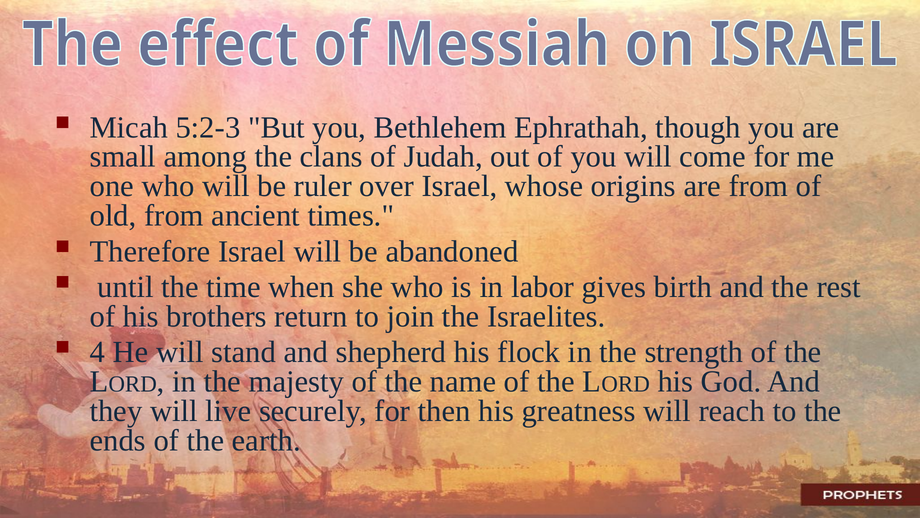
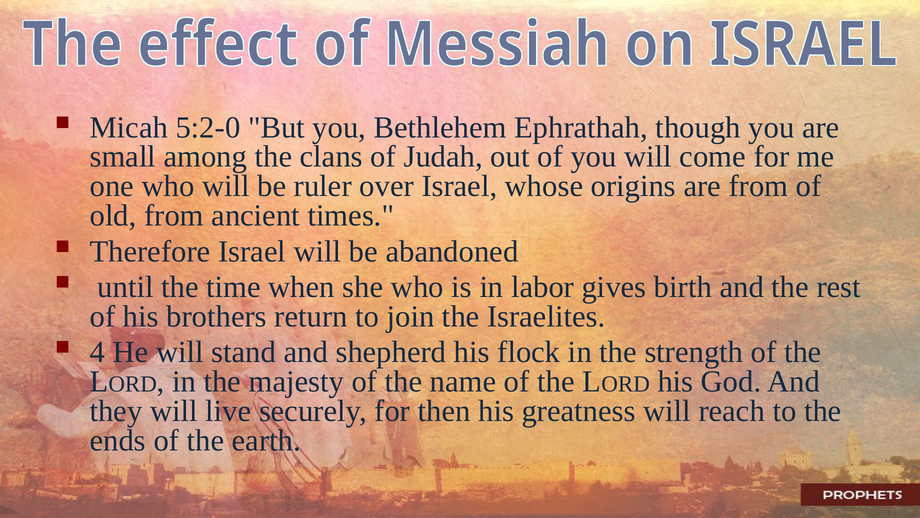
5:2-3: 5:2-3 -> 5:2-0 (208, 127)
